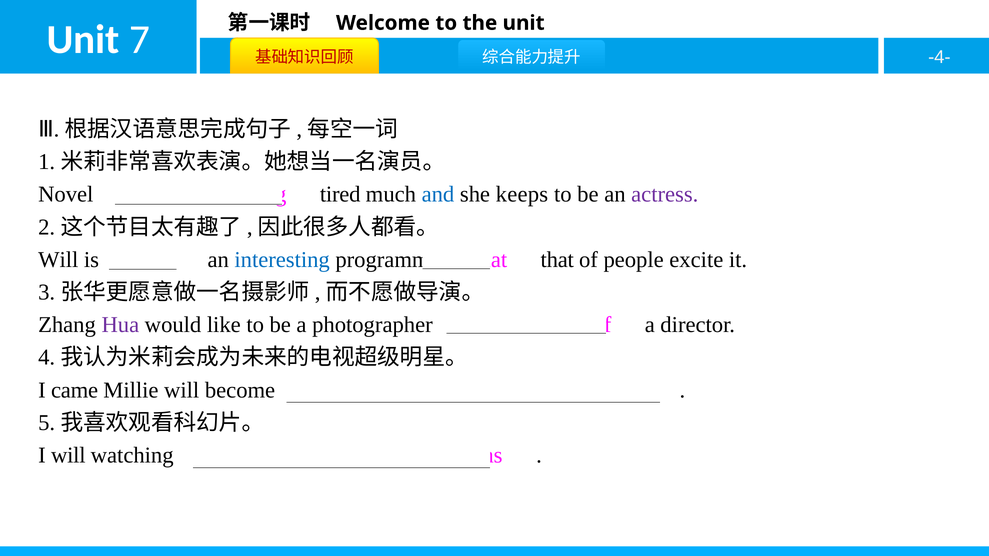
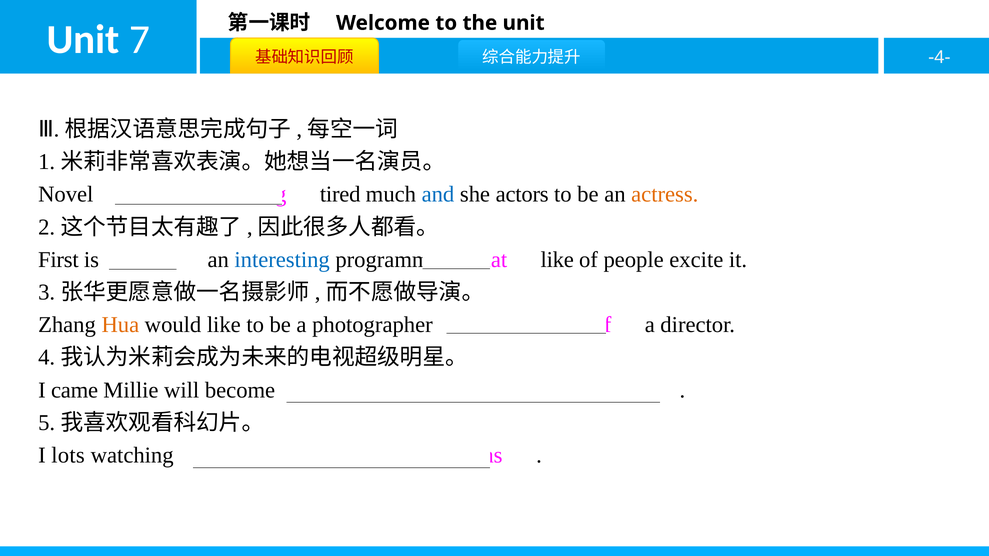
keeps: keeps -> actors (522, 195)
actress colour: purple -> orange (665, 195)
Will: Will -> First (58, 260)
that: that -> like (557, 260)
Hua colour: purple -> orange (120, 325)
I will: will -> lots (68, 455)
